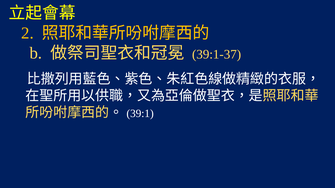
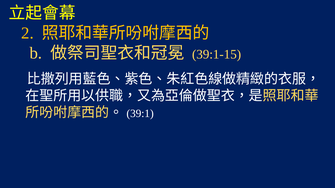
39:1-37: 39:1-37 -> 39:1-15 (217, 54)
